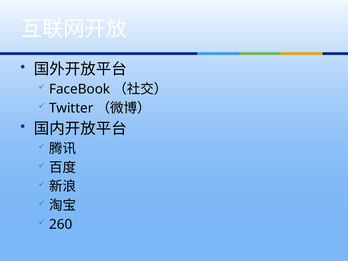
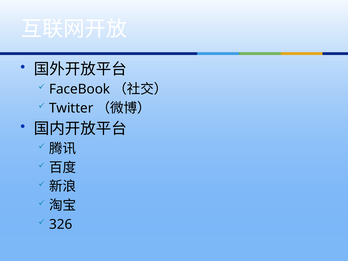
260: 260 -> 326 (61, 224)
